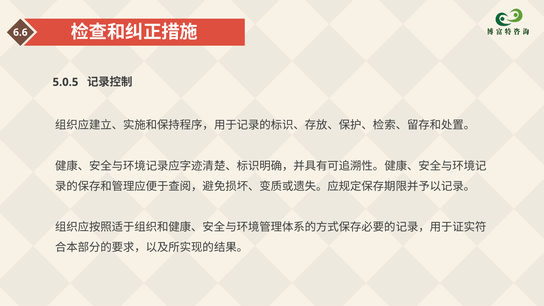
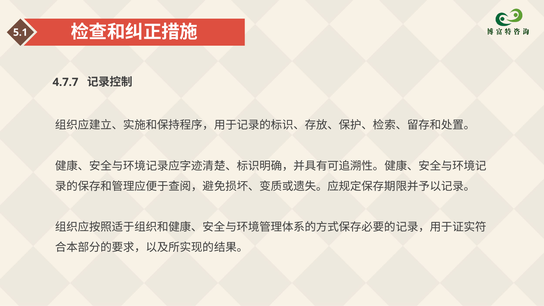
6.6: 6.6 -> 5.1 (20, 32)
5.0.5: 5.0.5 -> 4.7.7 (65, 82)
